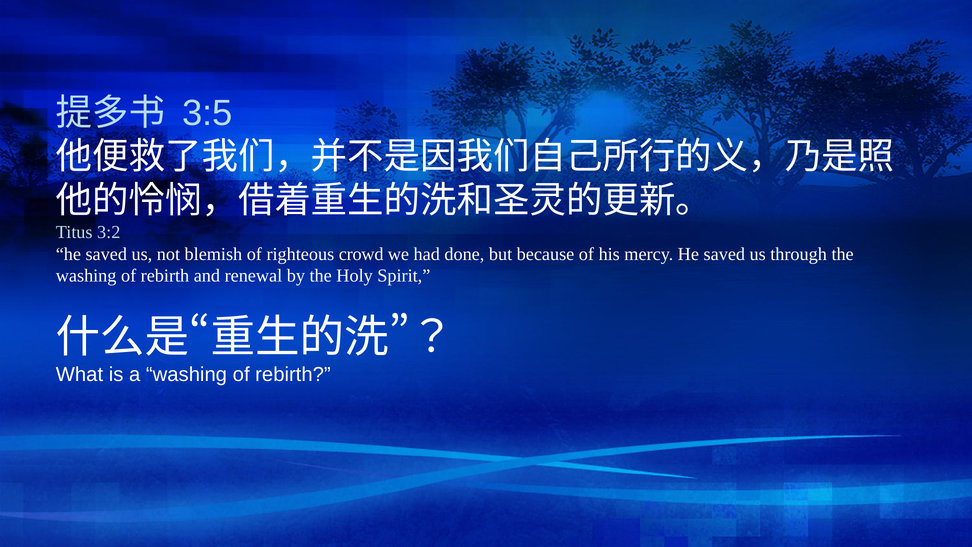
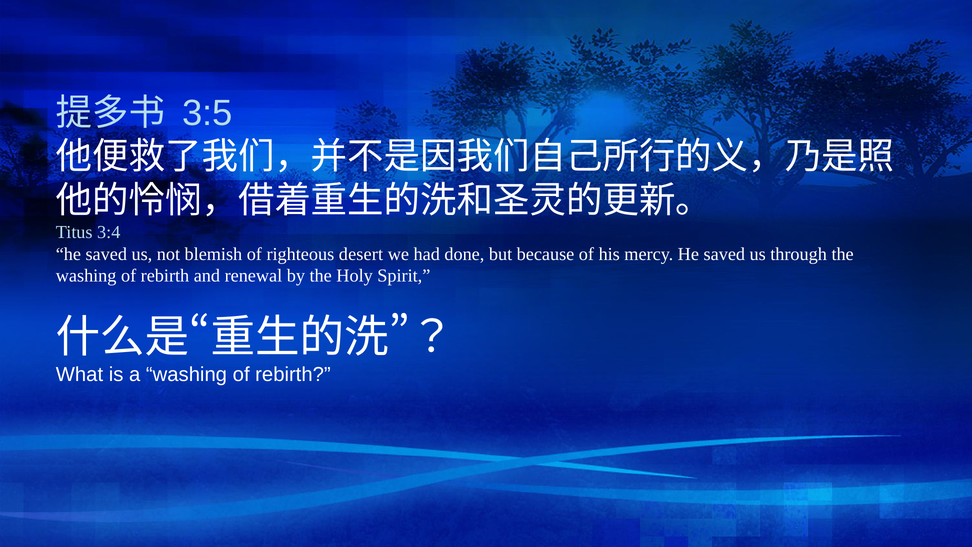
3:2: 3:2 -> 3:4 (109, 232)
crowd: crowd -> desert (361, 254)
